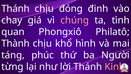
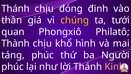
chay: chay -> thần (12, 20)
chúng colour: pink -> yellow (75, 20)
tình: tình -> tưới (121, 20)
từng: từng -> phúc (13, 66)
